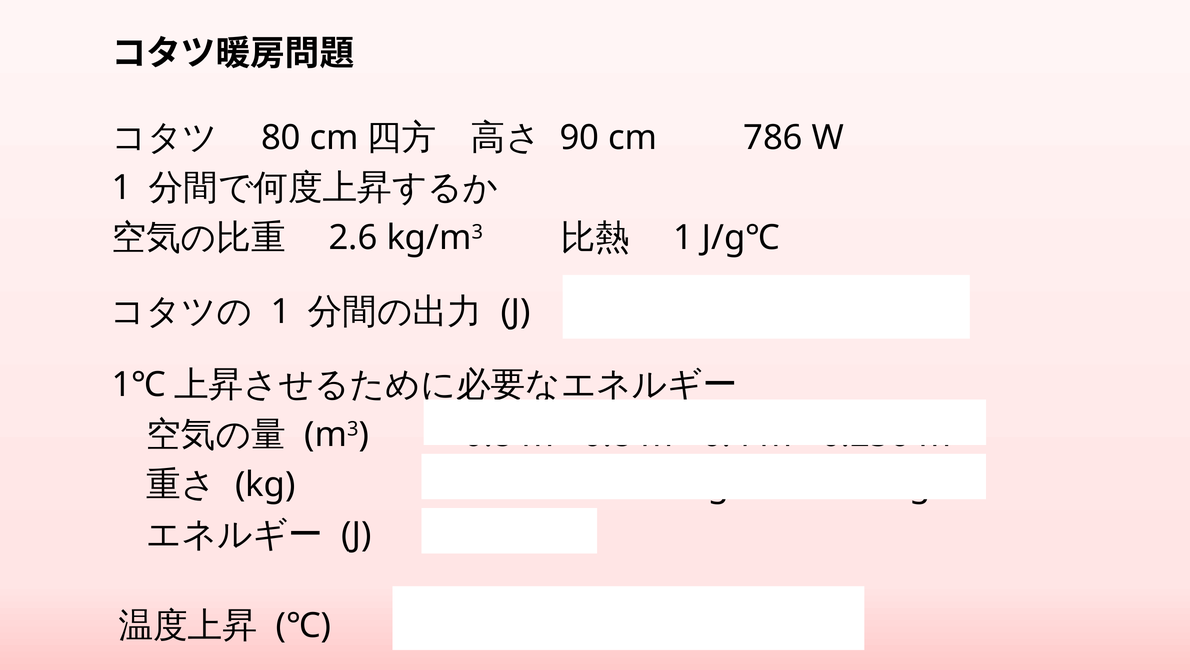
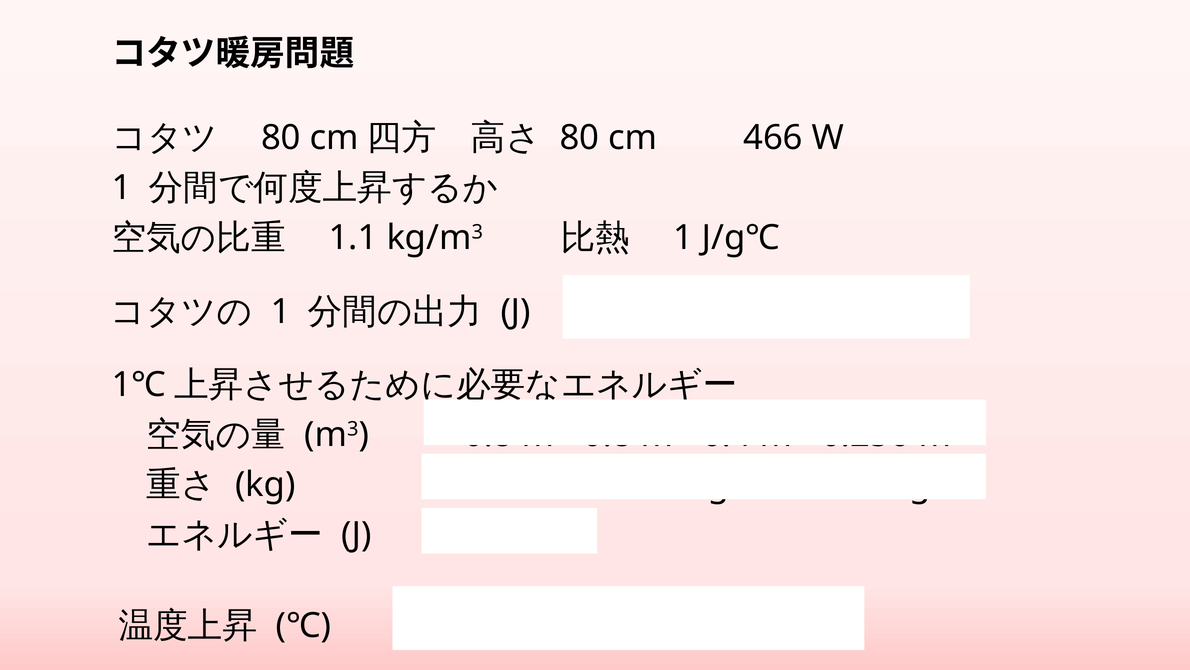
90: 90 -> 80 (580, 138)
786: 786 -> 466 (773, 138)
2.6: 2.6 -> 1.1 (353, 238)
